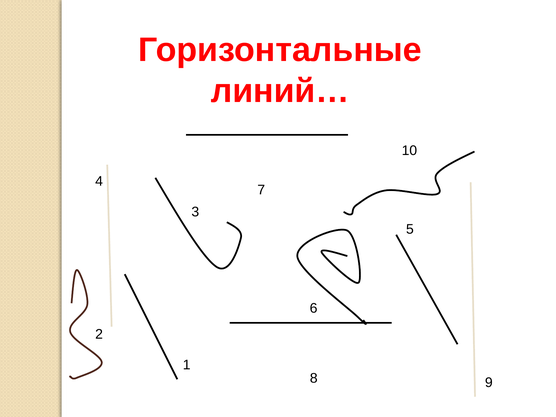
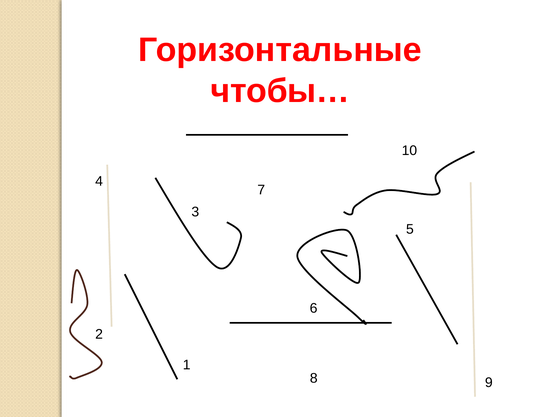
линий…: линий… -> чтобы… (280, 91)
